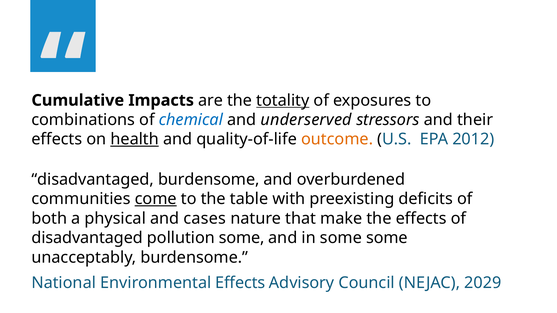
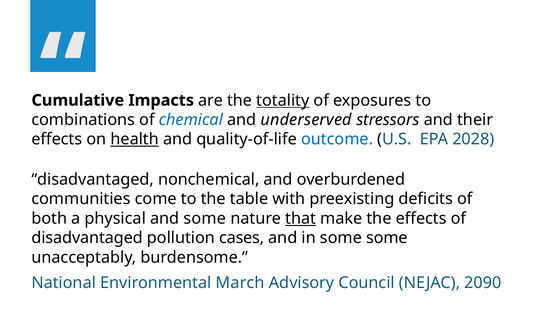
outcome colour: orange -> blue (337, 139)
2012: 2012 -> 2028 (473, 139)
disadvantaged burdensome: burdensome -> nonchemical (209, 180)
come underline: present -> none (156, 199)
and cases: cases -> some (205, 219)
that underline: none -> present (301, 219)
pollution some: some -> cases (242, 238)
Environmental Effects: Effects -> March (240, 283)
2029: 2029 -> 2090 (483, 283)
